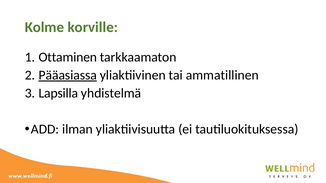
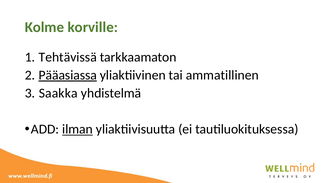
Ottaminen: Ottaminen -> Tehtävissä (68, 57)
Lapsilla: Lapsilla -> Saakka (58, 93)
ilman underline: none -> present (78, 130)
